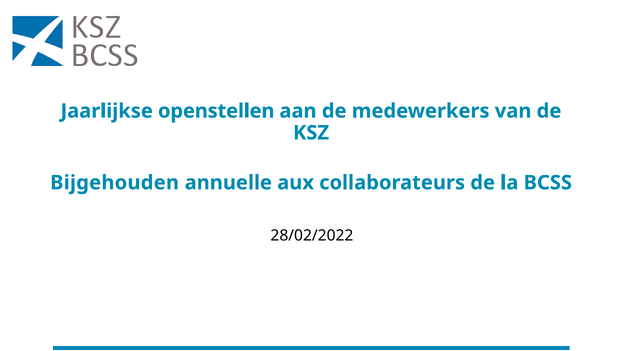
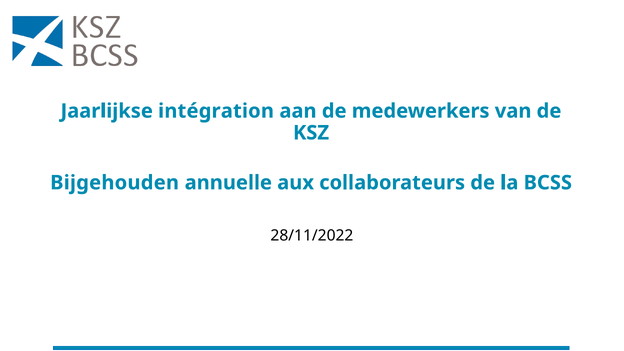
openstellen: openstellen -> intégration (216, 111)
28/02/2022: 28/02/2022 -> 28/11/2022 (312, 236)
